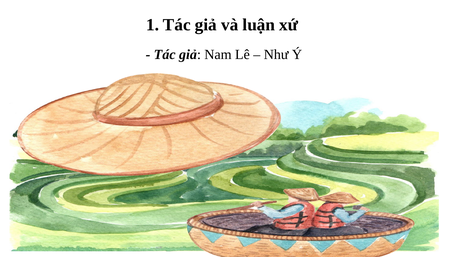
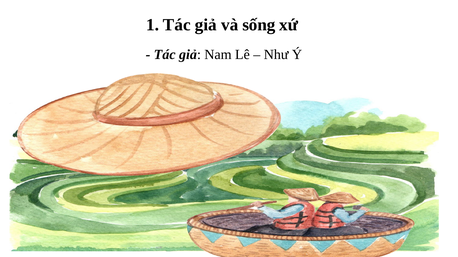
luận: luận -> sống (259, 25)
